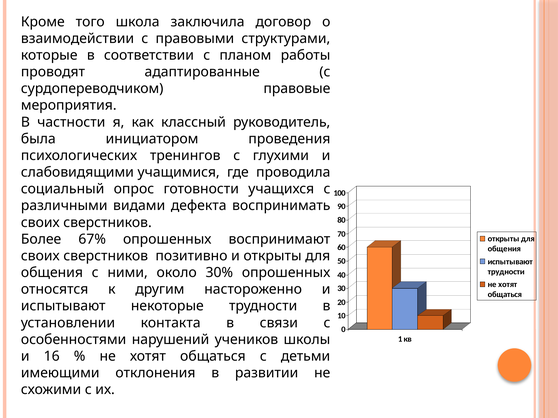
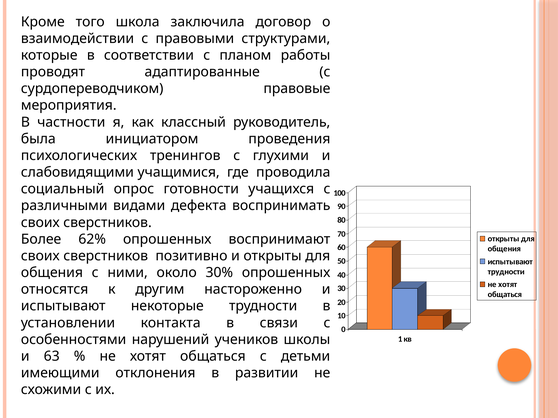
67%: 67% -> 62% (92, 239)
16: 16 -> 63 (52, 357)
